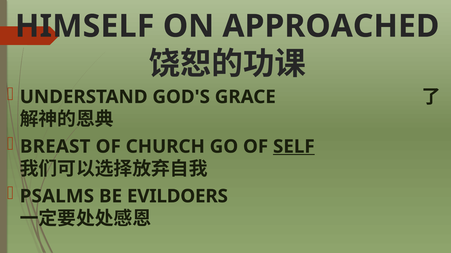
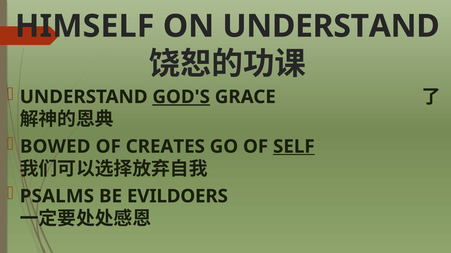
ON APPROACHED: APPROACHED -> UNDERSTAND (331, 26)
GOD'S underline: none -> present (181, 97)
BREAST: BREAST -> BOWED (55, 147)
CHURCH: CHURCH -> CREATES (165, 147)
